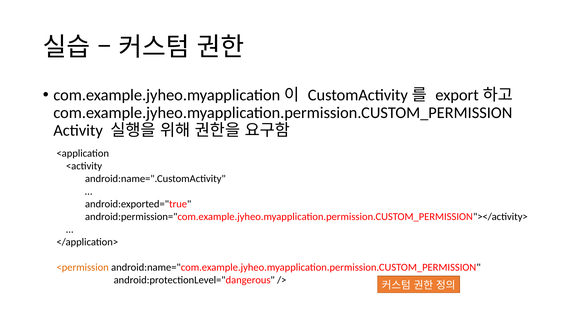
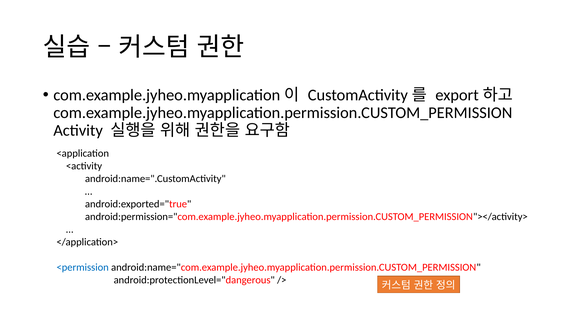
<permission colour: orange -> blue (83, 267)
